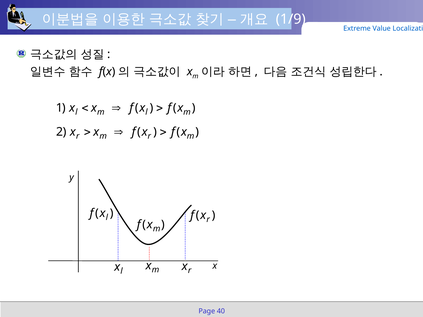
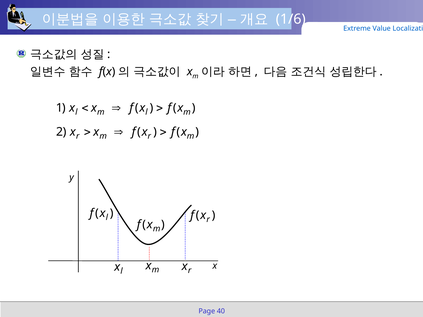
1/9: 1/9 -> 1/6 (291, 19)
